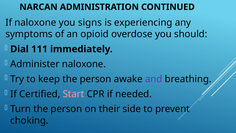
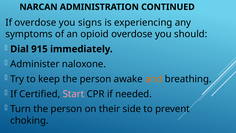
If naloxone: naloxone -> overdose (35, 23)
111: 111 -> 915 (39, 49)
and colour: purple -> orange (154, 79)
